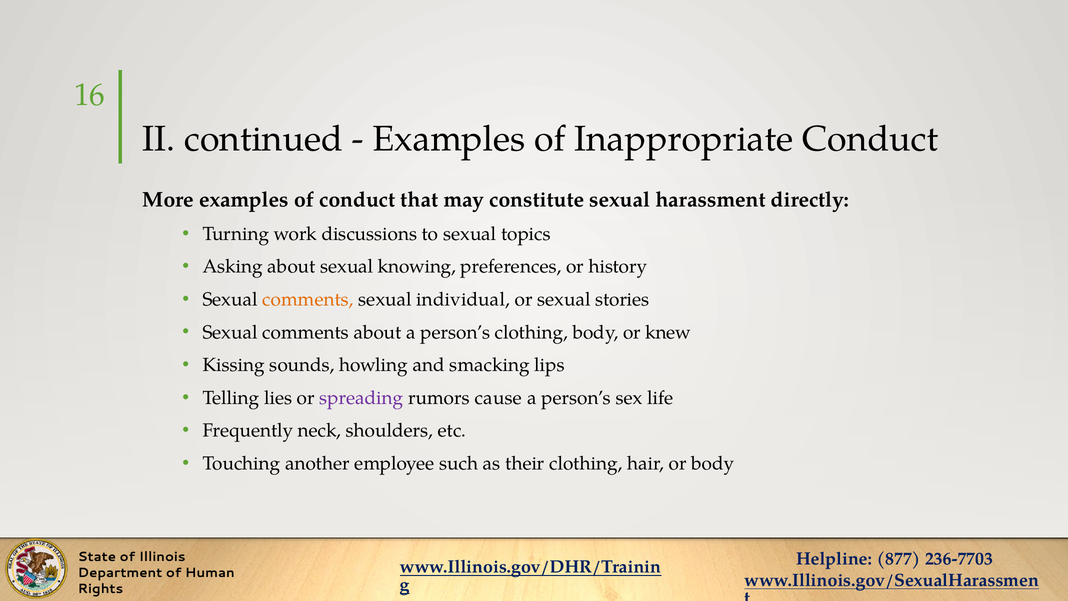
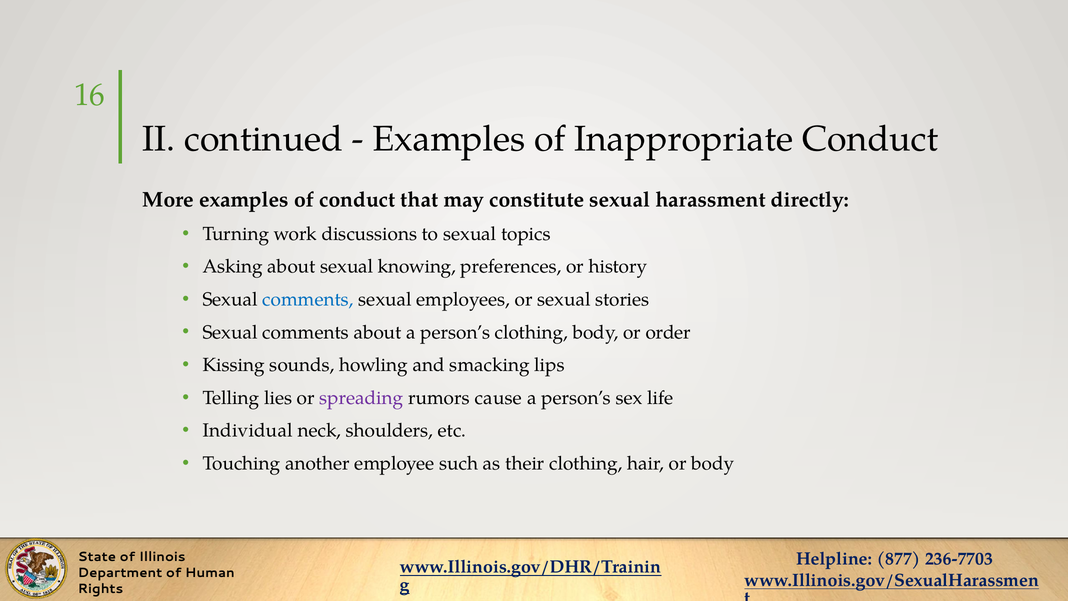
comments colour: orange -> blue (308, 299)
individual: individual -> employees (463, 299)
knew: knew -> order (668, 332)
Frequently: Frequently -> Individual (248, 431)
